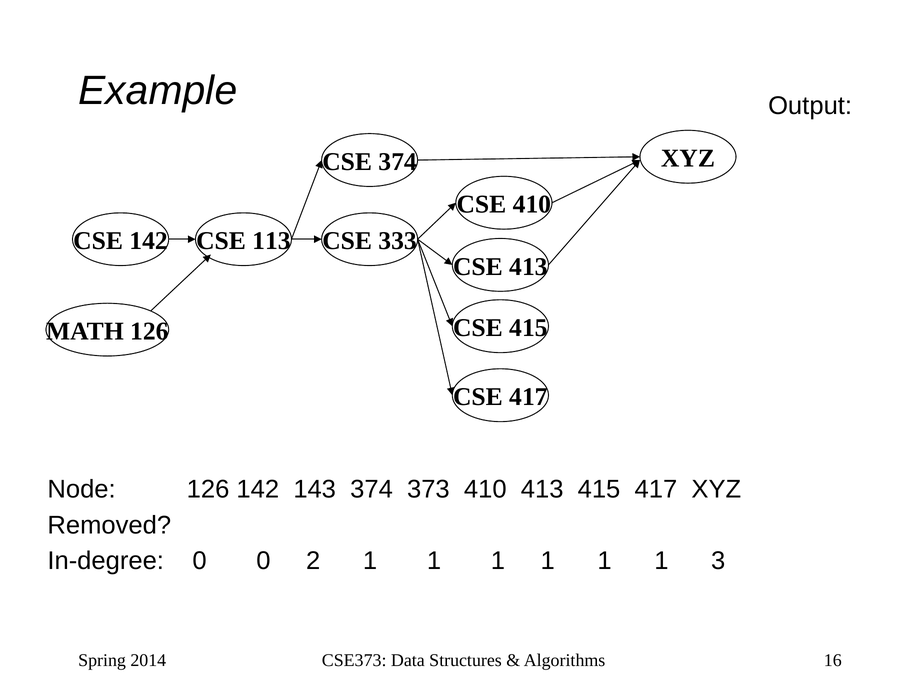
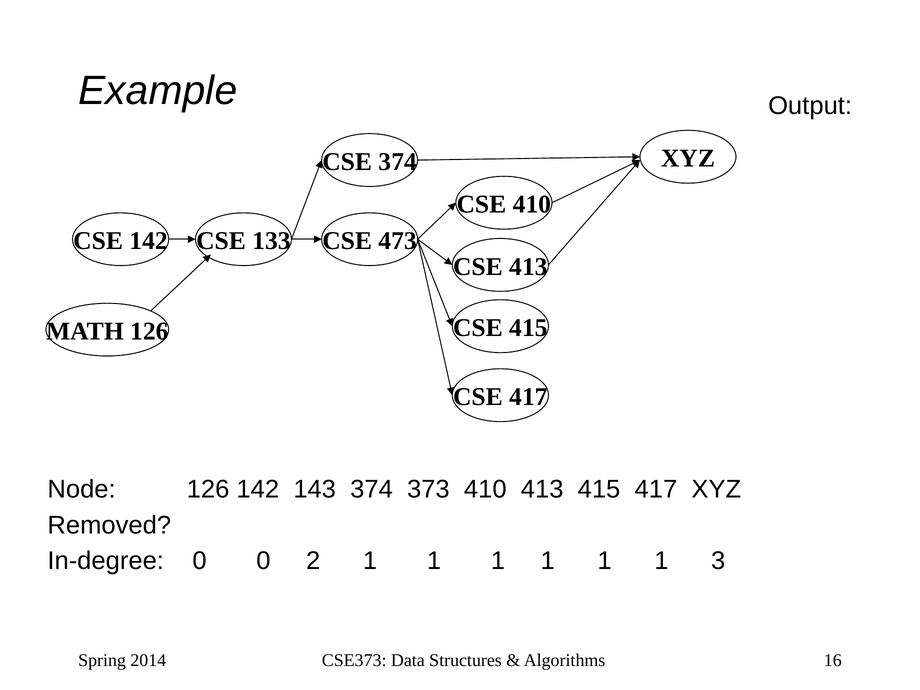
113: 113 -> 133 (271, 241)
333: 333 -> 473 (398, 241)
